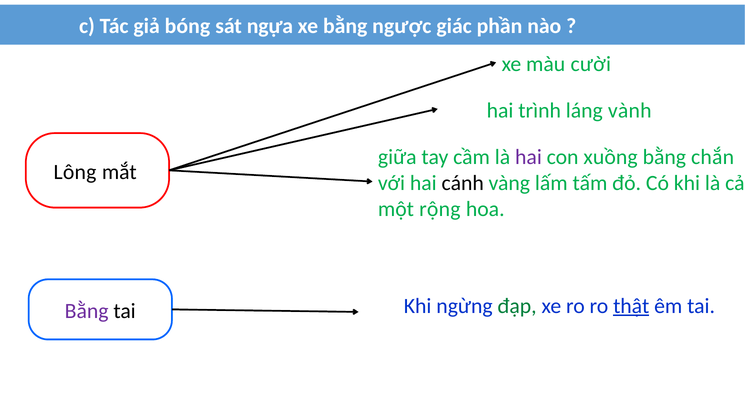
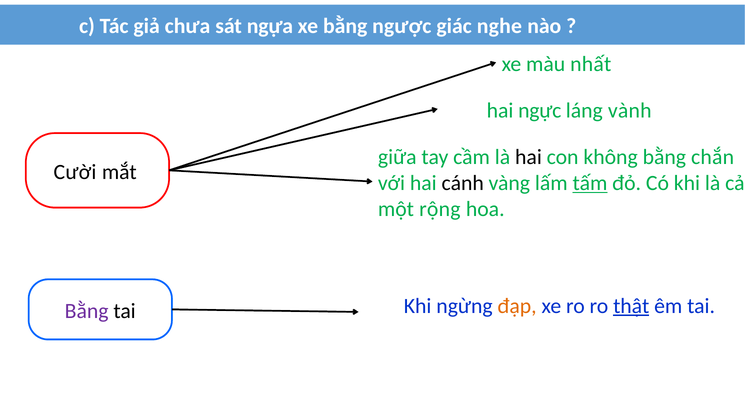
bóng: bóng -> chưa (187, 26)
phần: phần -> nghe (499, 26)
cười: cười -> nhất (591, 64)
trình: trình -> ngực (540, 110)
hai colour: purple -> black (528, 157)
xuồng: xuồng -> không (611, 157)
Lông: Lông -> Cười (75, 172)
tấm underline: none -> present (590, 183)
đạp colour: green -> orange (517, 306)
